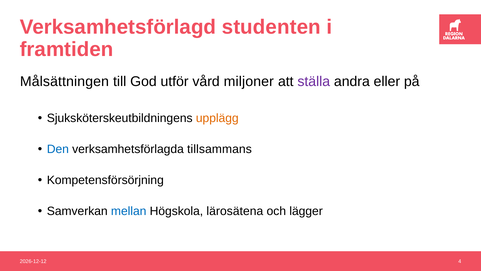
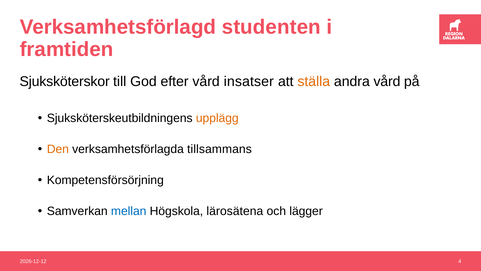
Målsättningen: Målsättningen -> Sjuksköterskor (65, 81)
utför: utför -> efter (175, 81)
miljoner: miljoner -> insatser (249, 81)
ställa colour: purple -> orange (314, 81)
andra eller: eller -> vård (387, 81)
Den colour: blue -> orange (58, 149)
